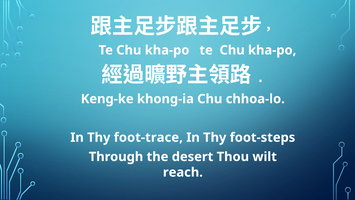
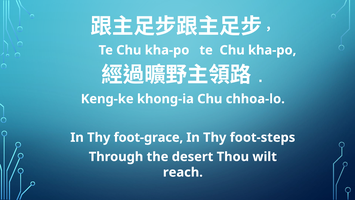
foot-trace: foot-trace -> foot-grace (148, 137)
